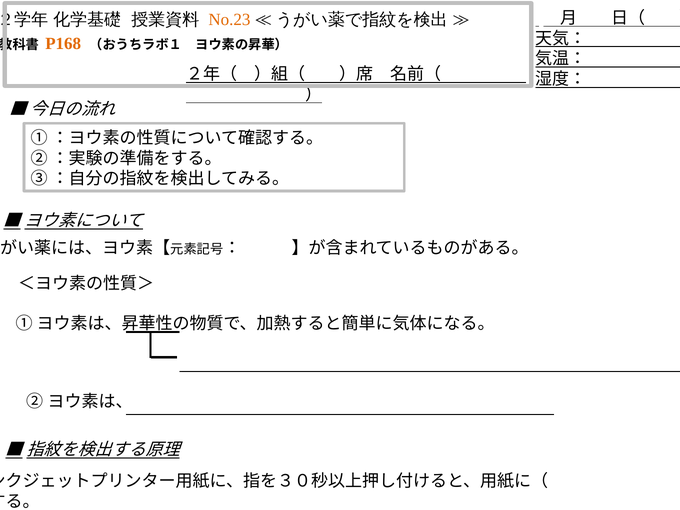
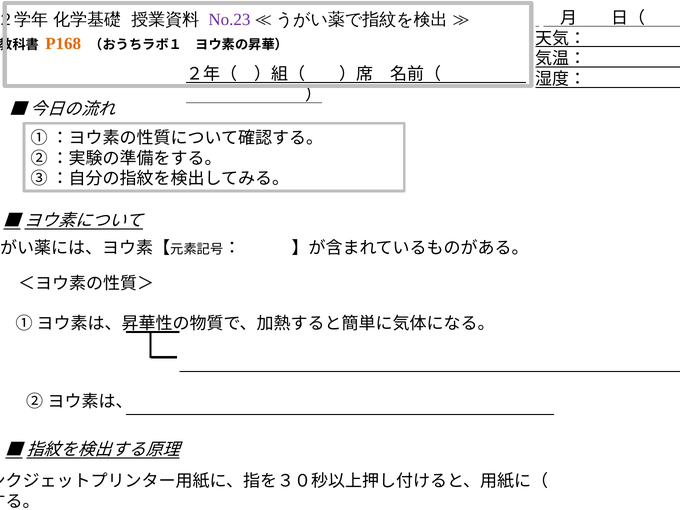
No.23 colour: orange -> purple (229, 20)
